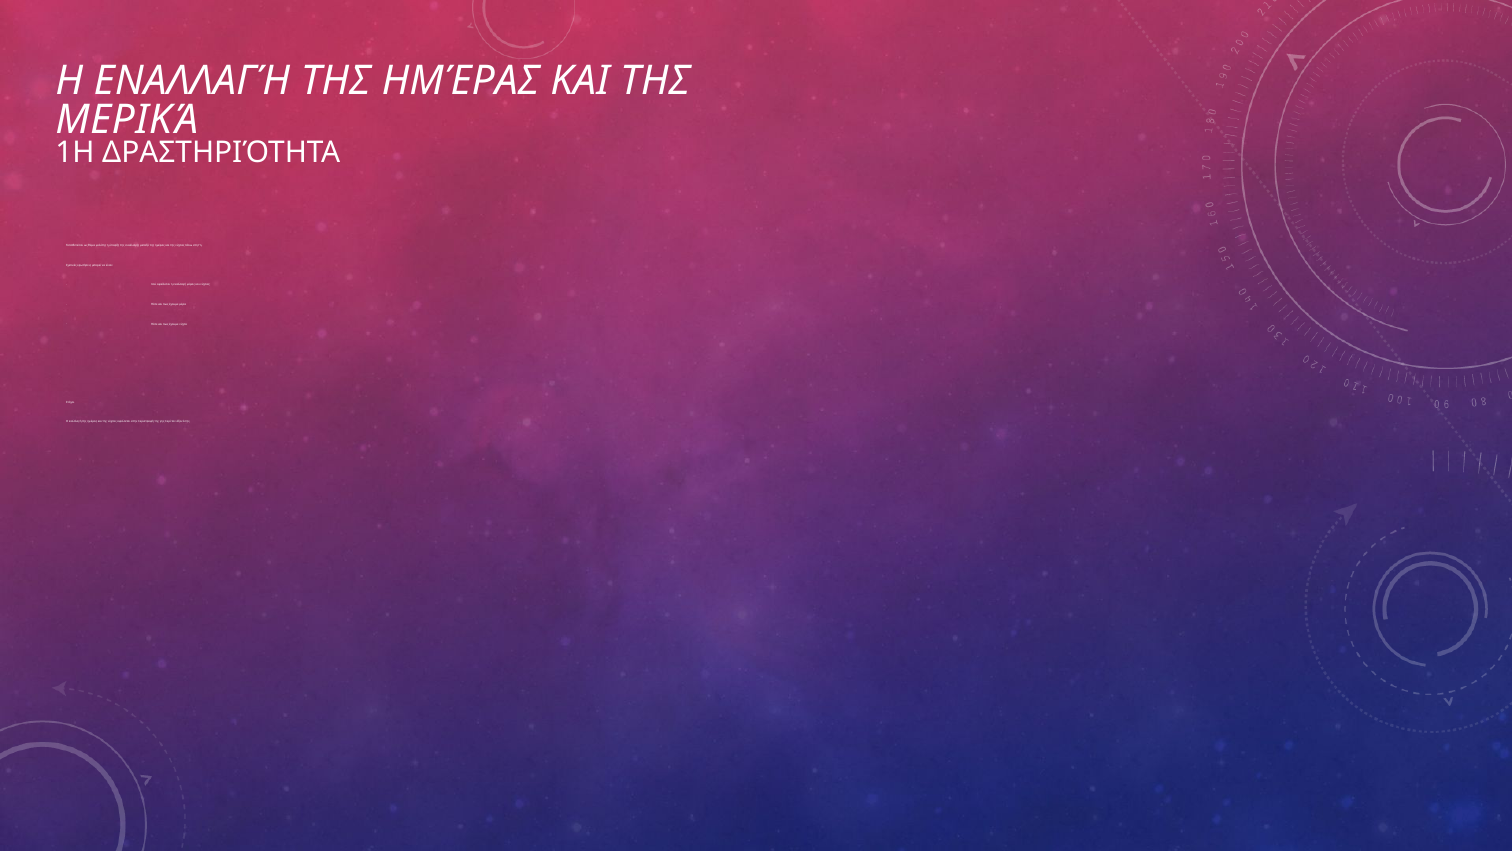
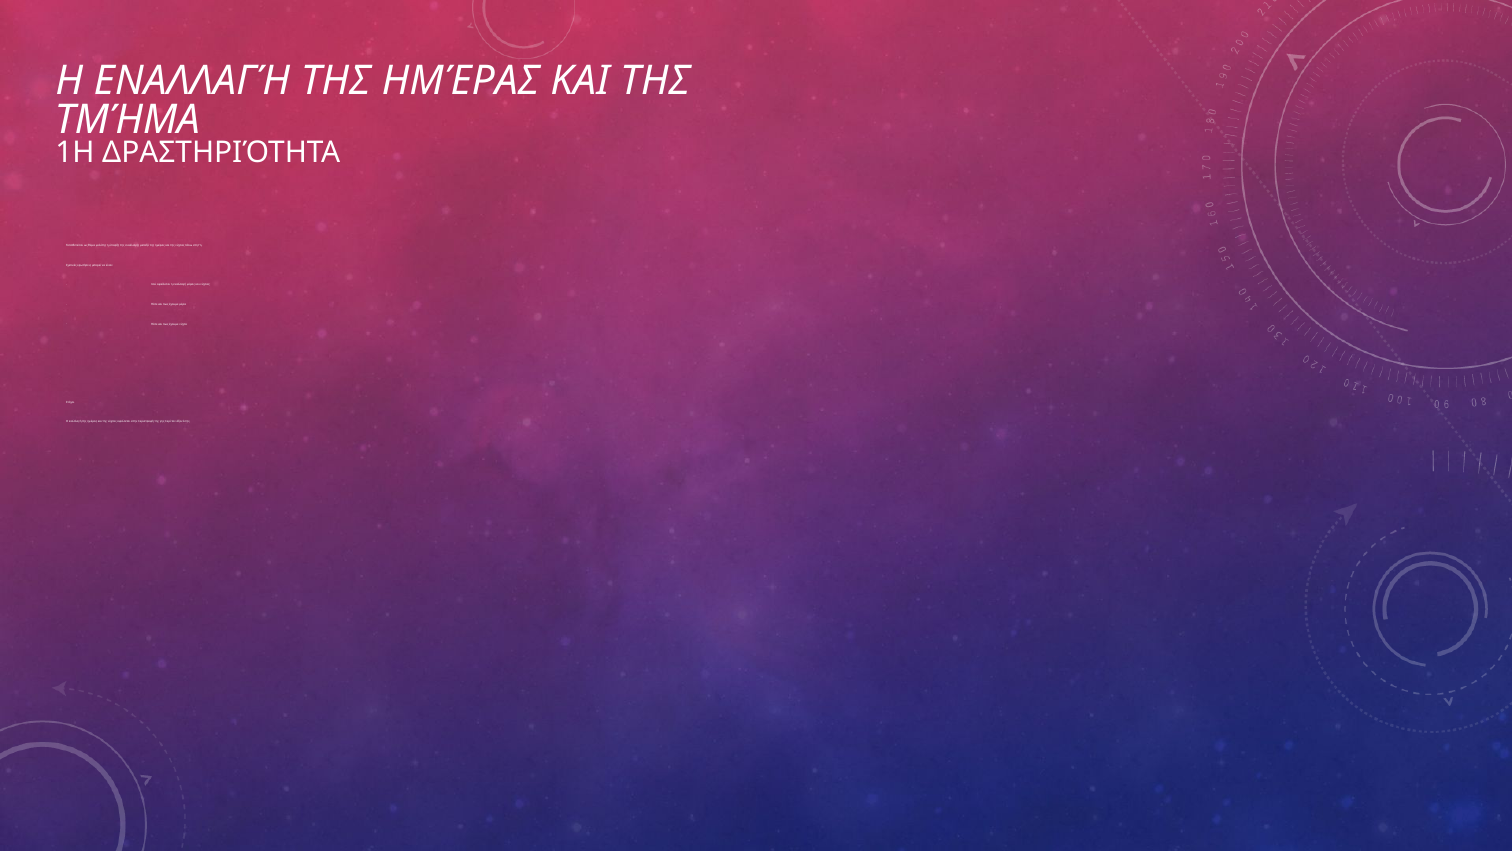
ΜΕΡΙΚΆ: ΜΕΡΙΚΆ -> ΤΜΉΜΑ (127, 120)
